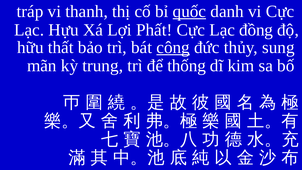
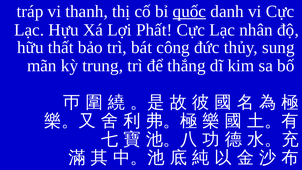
đồng: đồng -> nhân (256, 30)
công underline: present -> none (173, 47)
thống: thống -> thắng (187, 66)
